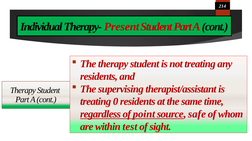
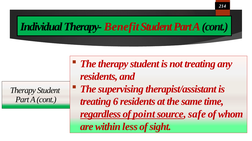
Present: Present -> Benefit (122, 27)
0: 0 -> 6 (116, 102)
test: test -> less (130, 127)
